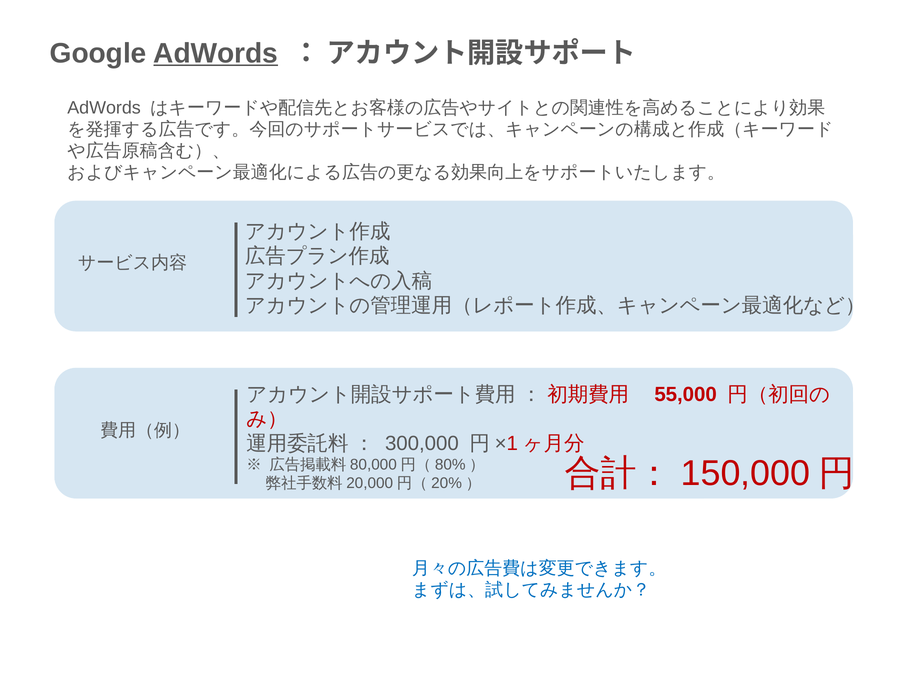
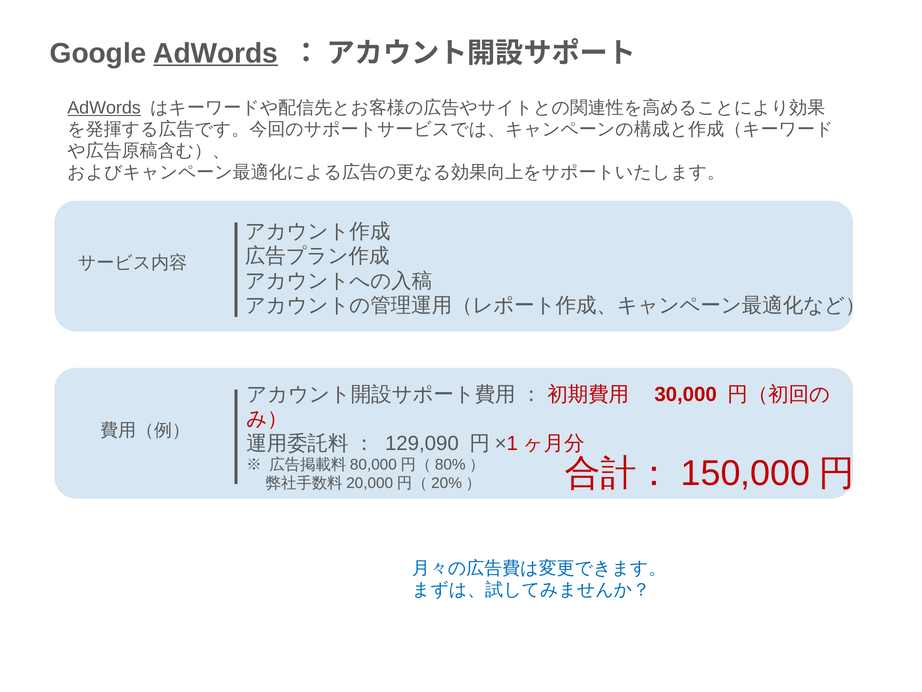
AdWords underline: none -> present (104, 108)
55,000: 55,000 -> 30,000 (686, 394)
300,000: 300,000 -> 129,090 (422, 443)
